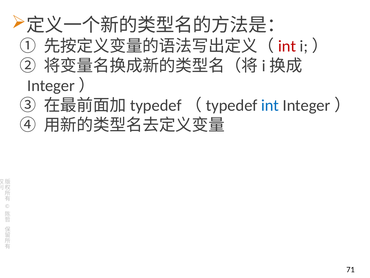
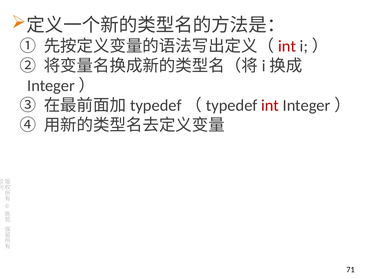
int colour: blue -> red (270, 105)
